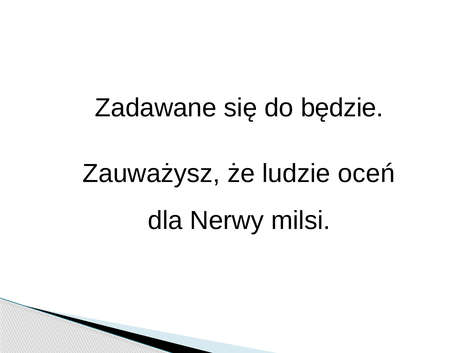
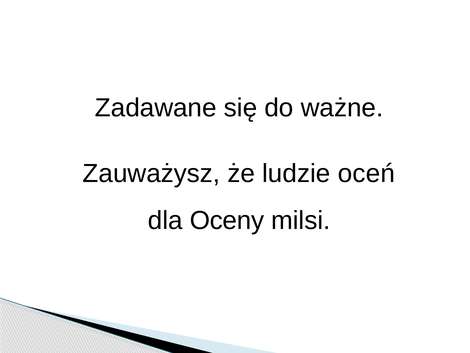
będzie: będzie -> ważne (342, 108)
Nerwy: Nerwy -> Oceny (227, 220)
